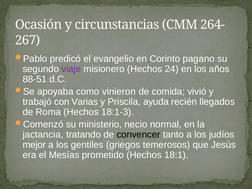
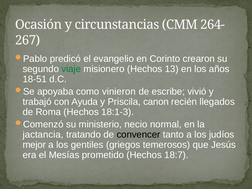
pagano: pagano -> crearon (199, 59)
viaje colour: purple -> green (71, 69)
24: 24 -> 13 (172, 69)
88-51: 88-51 -> 18-51 (35, 79)
comida: comida -> escribe (168, 92)
Varias: Varias -> Ayuda (85, 102)
ayuda: ayuda -> canon (156, 102)
18:1: 18:1 -> 18:7 (176, 155)
